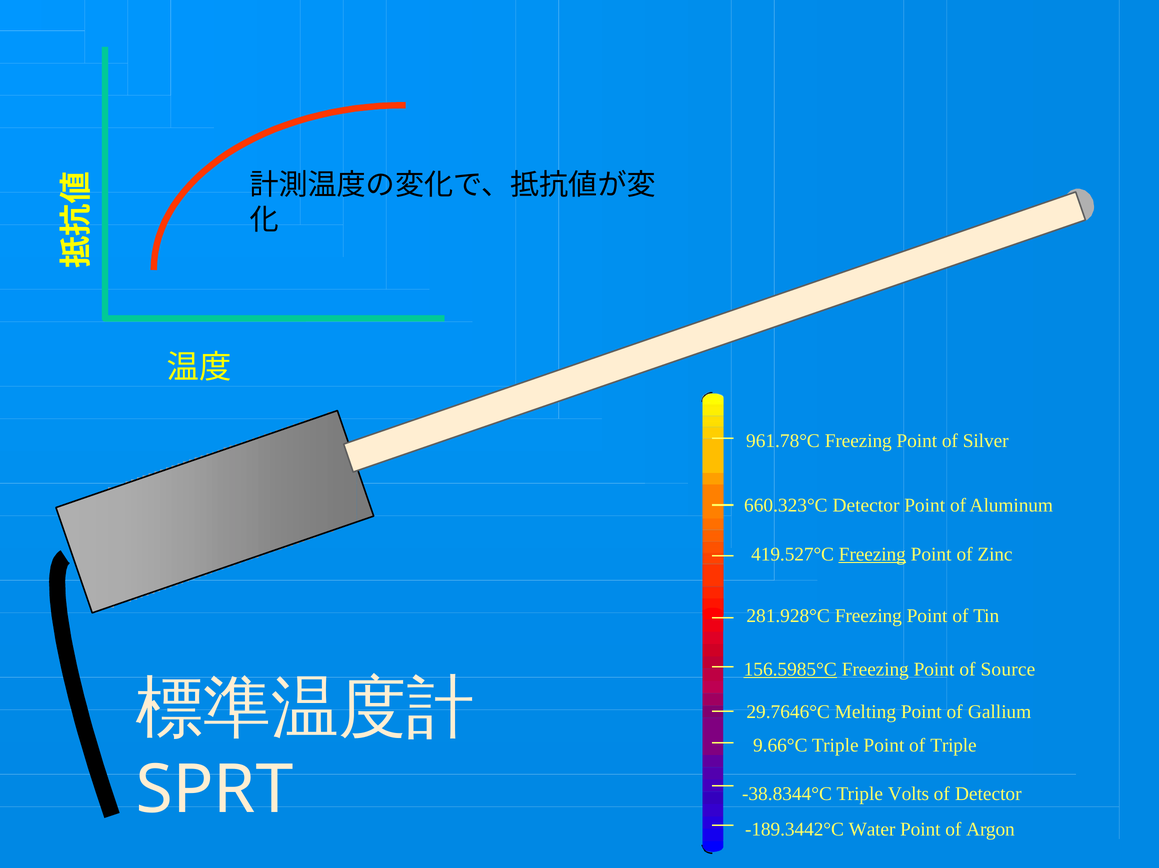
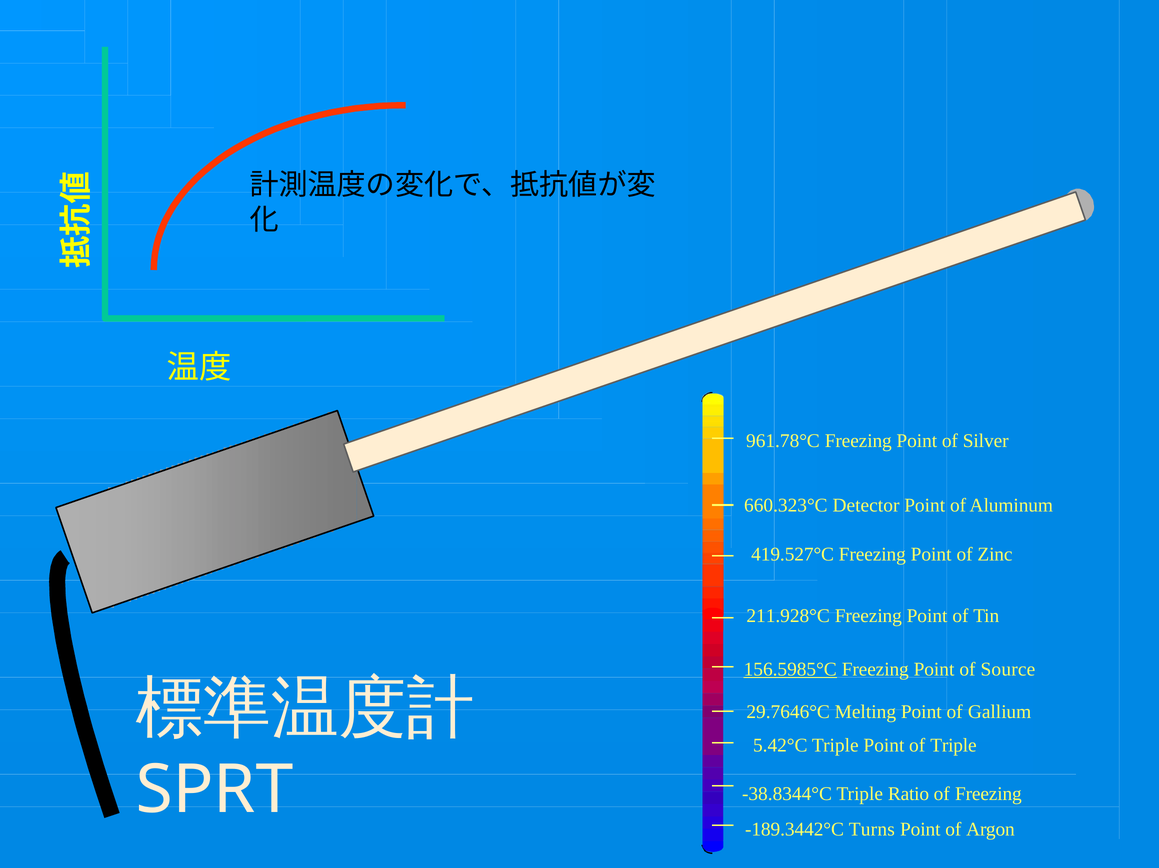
Freezing underline: present -> none (872, 554)
281.928°C: 281.928°C -> 211.928°C (788, 616)
9.66°C: 9.66°C -> 5.42°C (780, 745)
Volts: Volts -> Ratio (908, 794)
of Detector: Detector -> Freezing (988, 794)
Water: Water -> Turns (872, 830)
